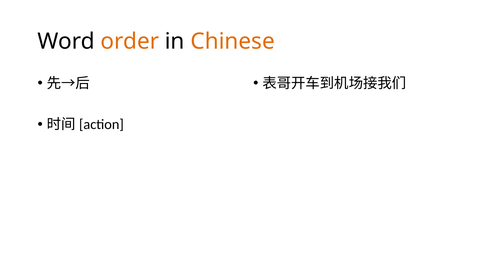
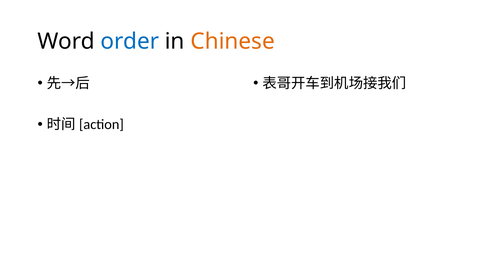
order colour: orange -> blue (130, 41)
